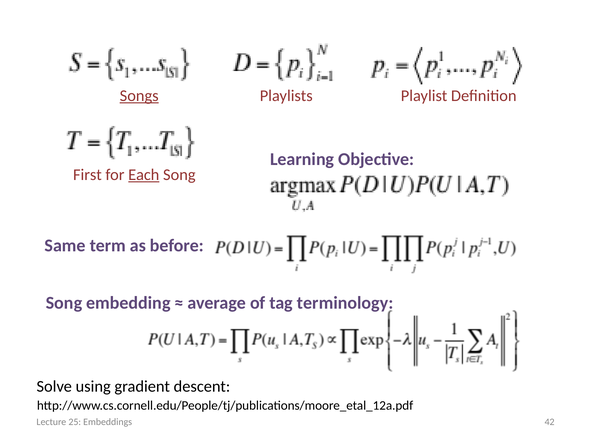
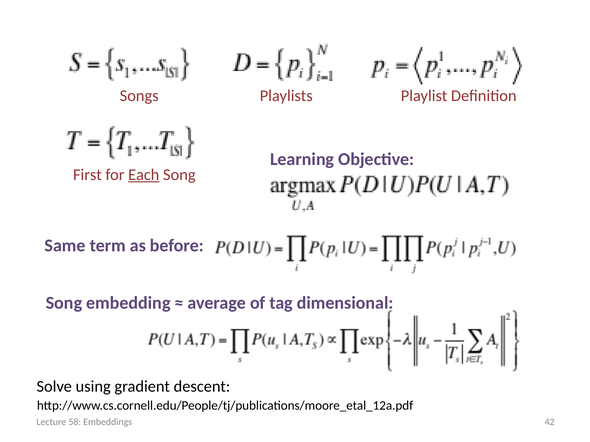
Songs underline: present -> none (139, 96)
terminology: terminology -> dimensional (345, 303)
25: 25 -> 58 (75, 422)
